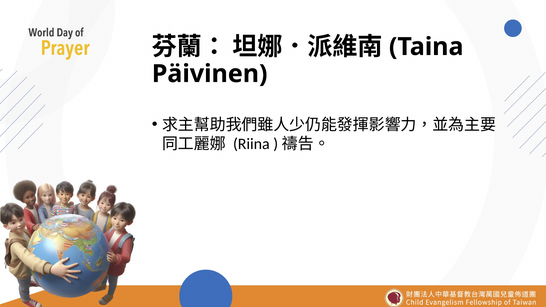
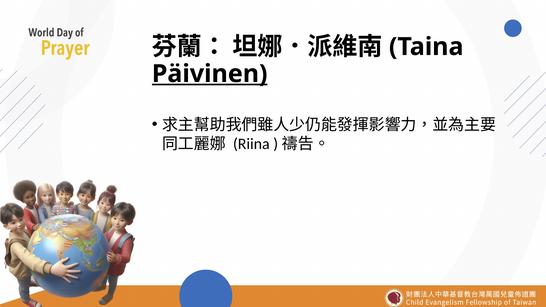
Päivinen underline: none -> present (210, 74)
